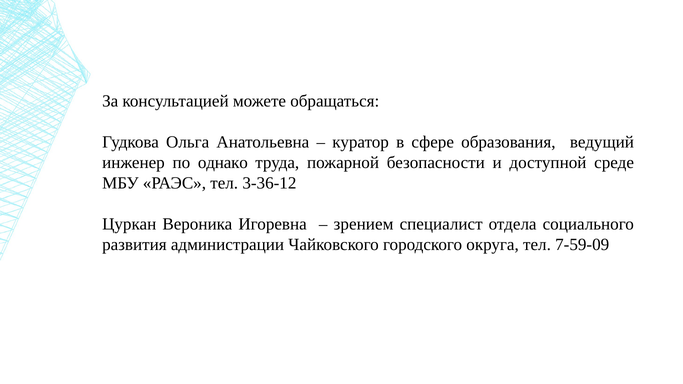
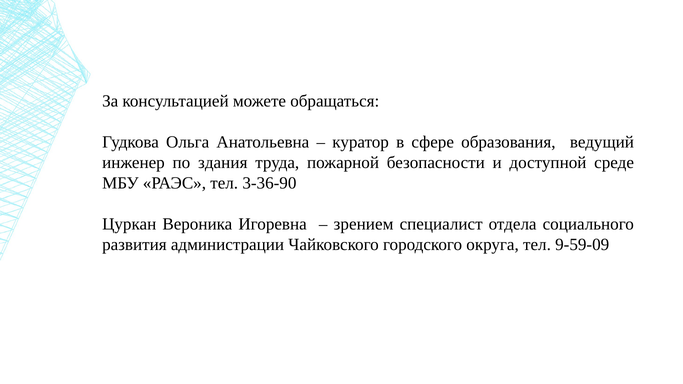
однако: однако -> здания (223, 163)
3-36-12: 3-36-12 -> 3-36-90 (269, 183)
7-59-09: 7-59-09 -> 9-59-09 (582, 245)
